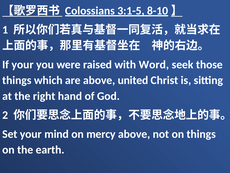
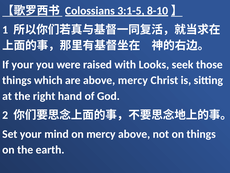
Word: Word -> Looks (154, 64)
above united: united -> mercy (133, 80)
